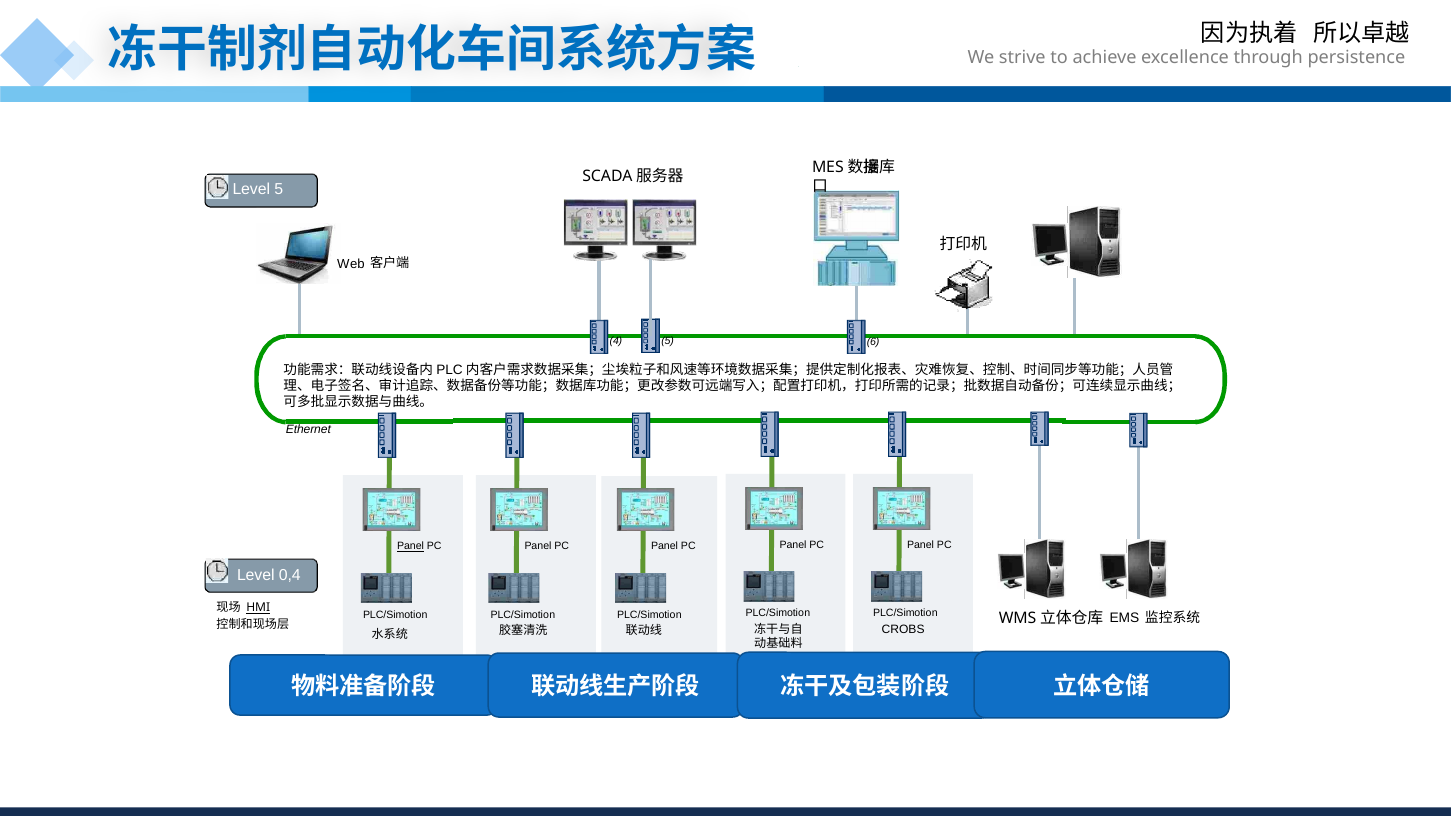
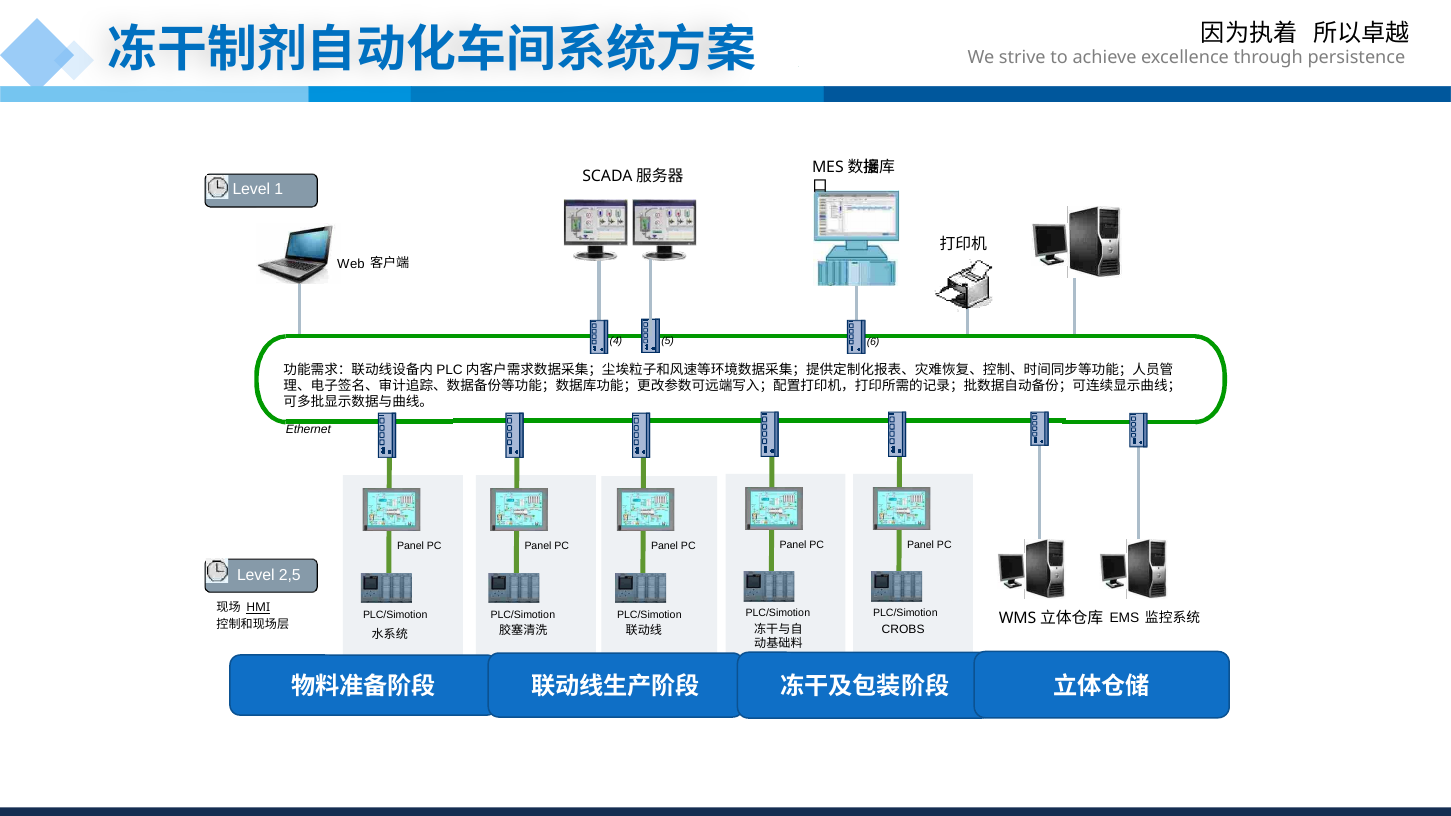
Level 5: 5 -> 1 (279, 190)
Panel underline: present -> none (411, 547)
0,4: 0,4 -> 2,5 (290, 575)
